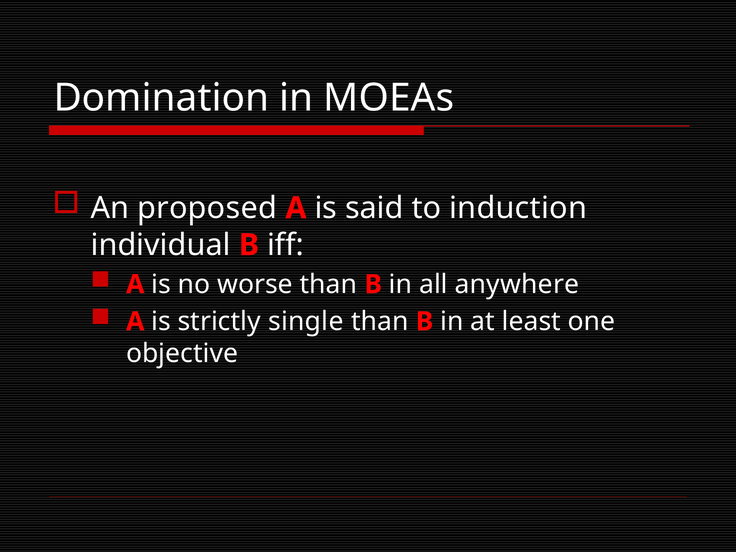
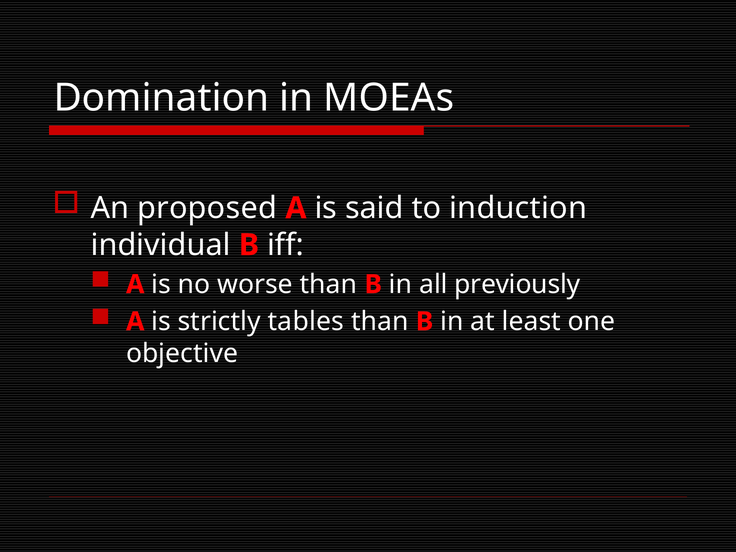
anywhere: anywhere -> previously (517, 284)
single: single -> tables (306, 322)
